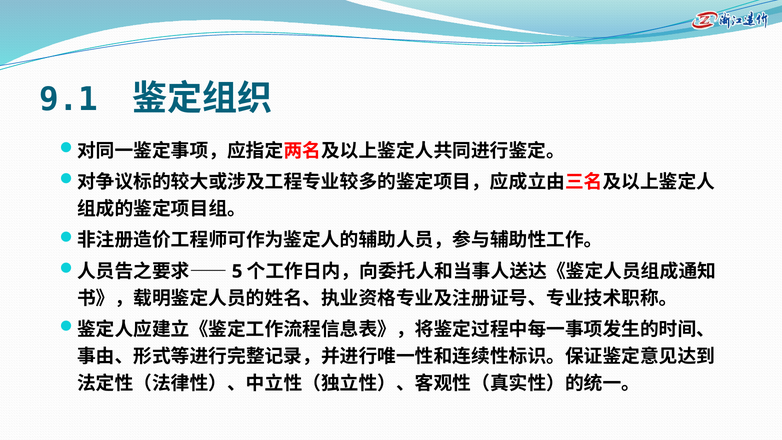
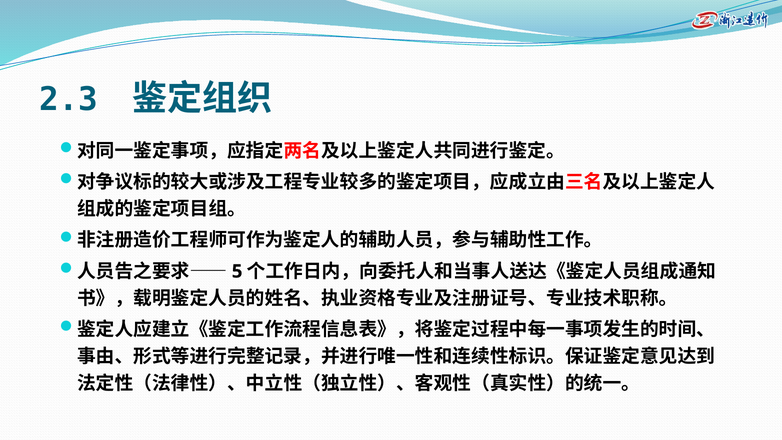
9.1: 9.1 -> 2.3 (68, 100)
